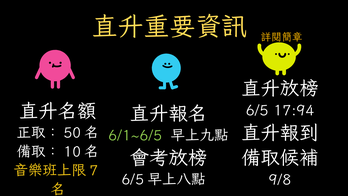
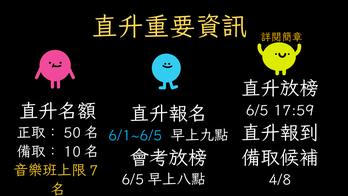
17:94: 17:94 -> 17:59 (294, 110)
6/1~6/5 colour: light green -> light blue (135, 135)
9/8: 9/8 -> 4/8 (280, 179)
